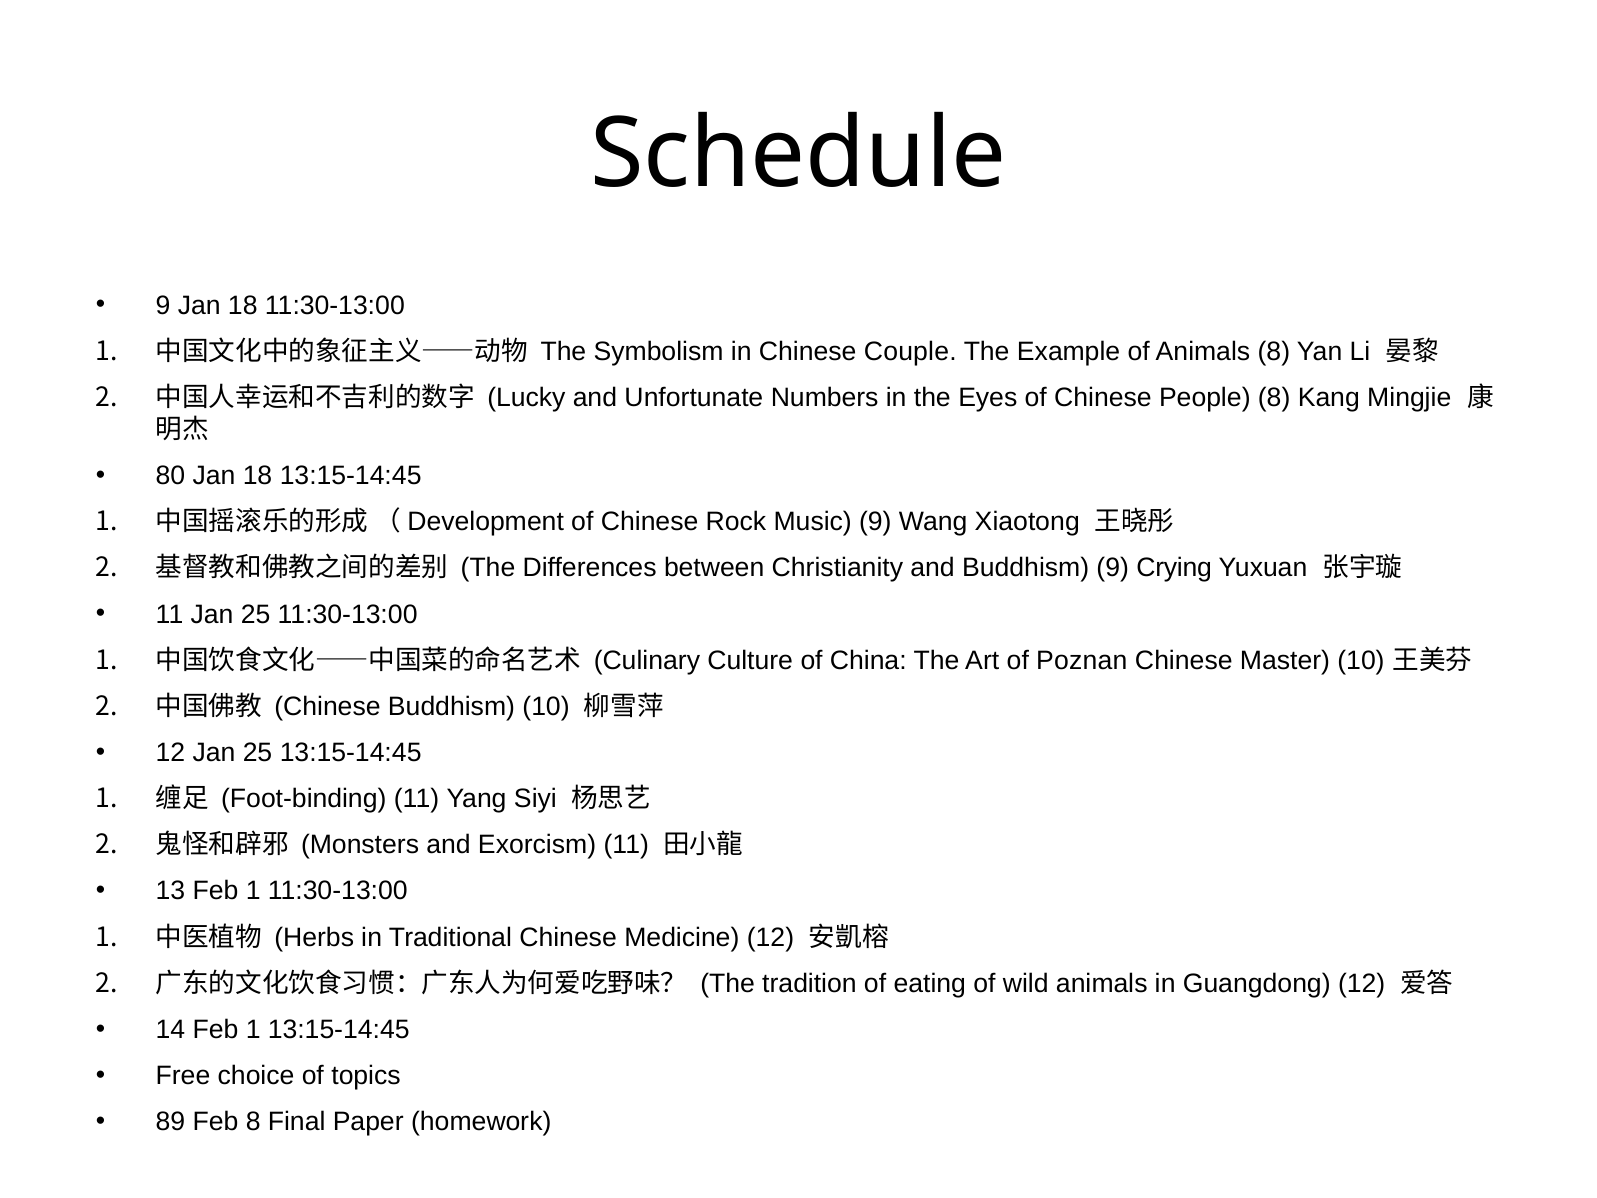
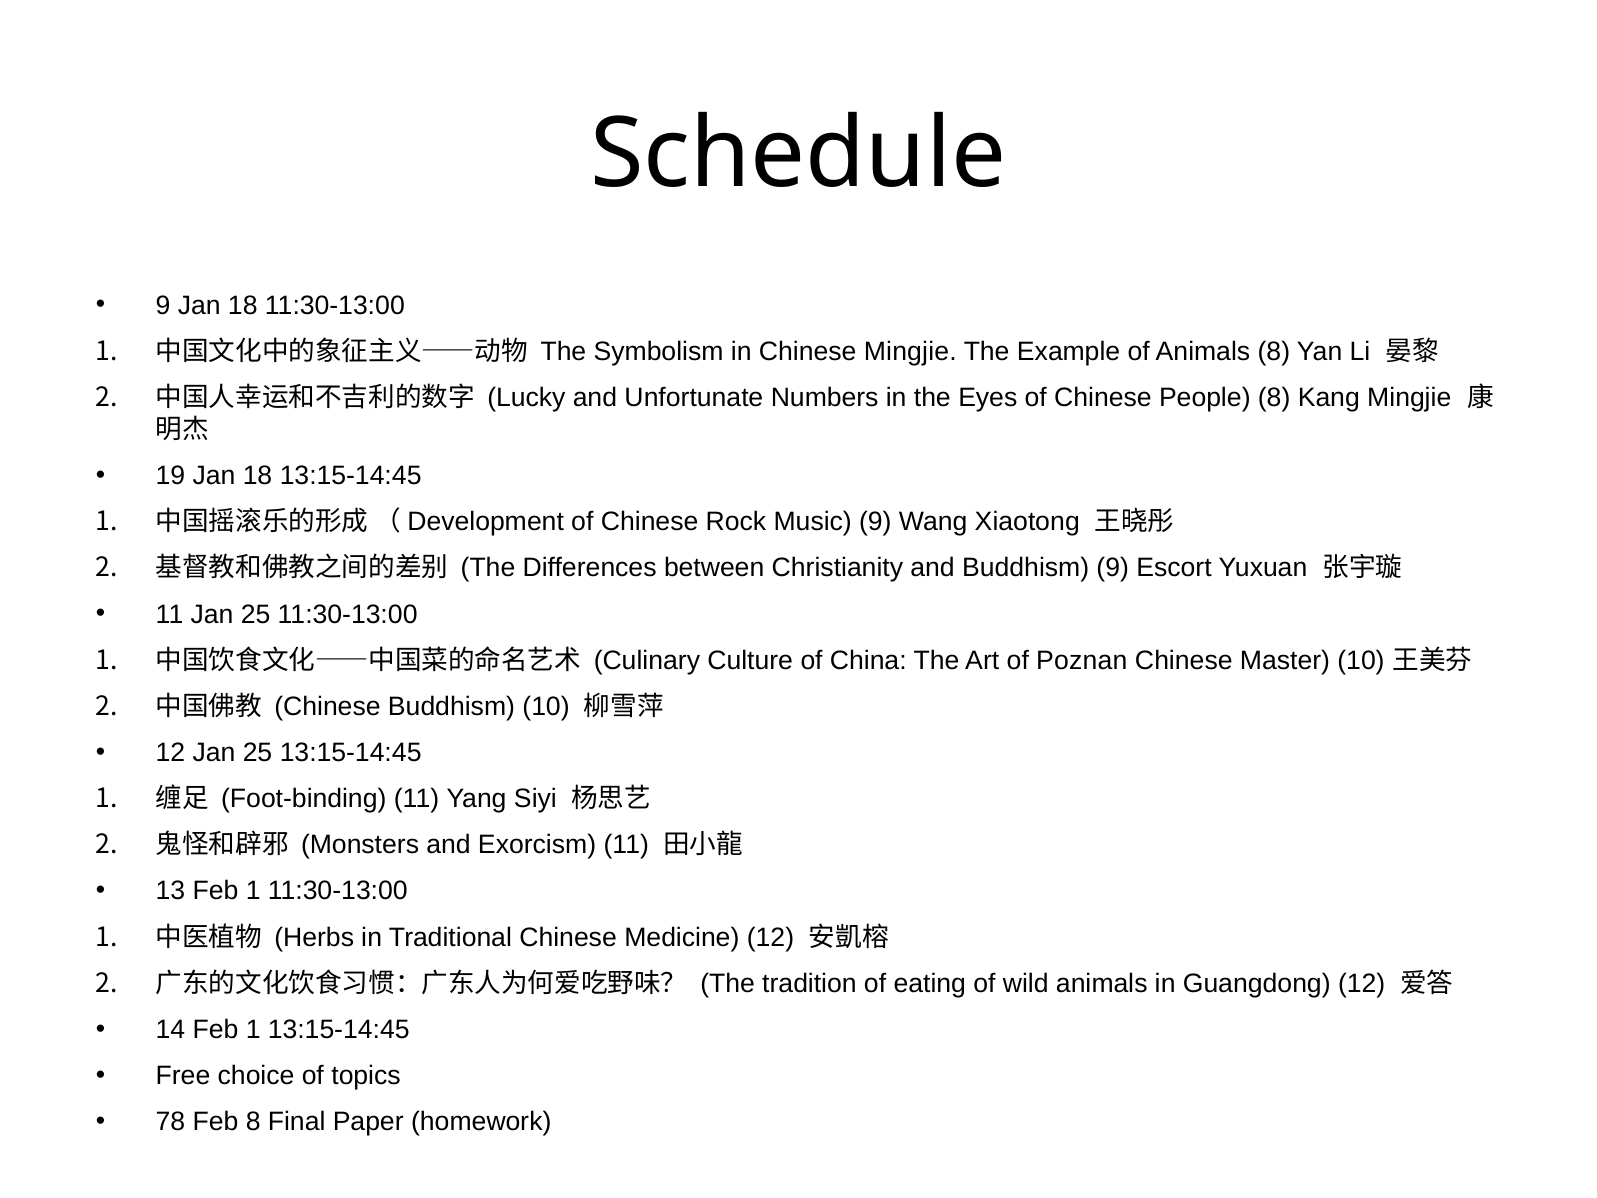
Chinese Couple: Couple -> Mingjie (910, 351)
80: 80 -> 19 (170, 476)
Crying: Crying -> Escort (1174, 568)
89: 89 -> 78 (170, 1122)
